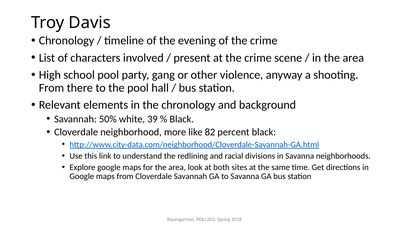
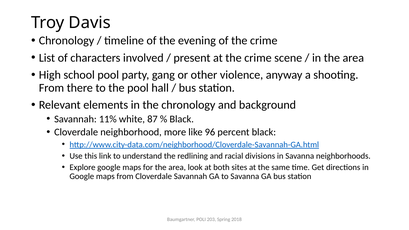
50%: 50% -> 11% (108, 119)
39: 39 -> 87 (152, 119)
82: 82 -> 96 (210, 132)
